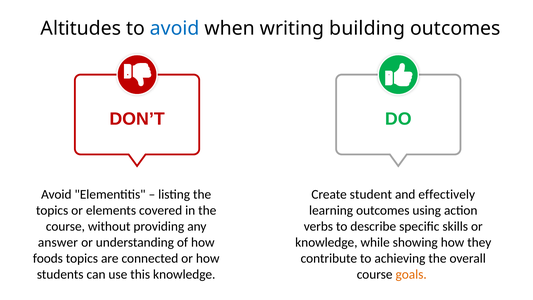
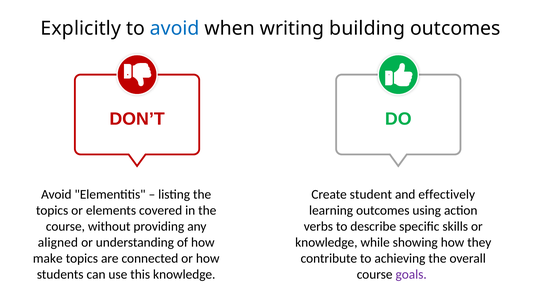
Altitudes: Altitudes -> Explicitly (81, 28)
answer: answer -> aligned (58, 242)
foods: foods -> make (48, 258)
goals colour: orange -> purple (411, 274)
